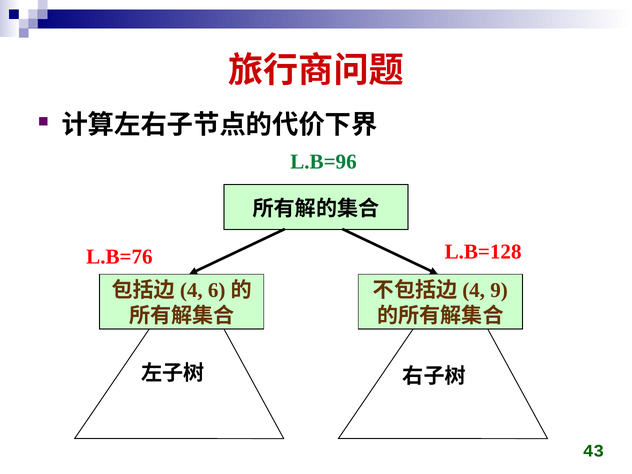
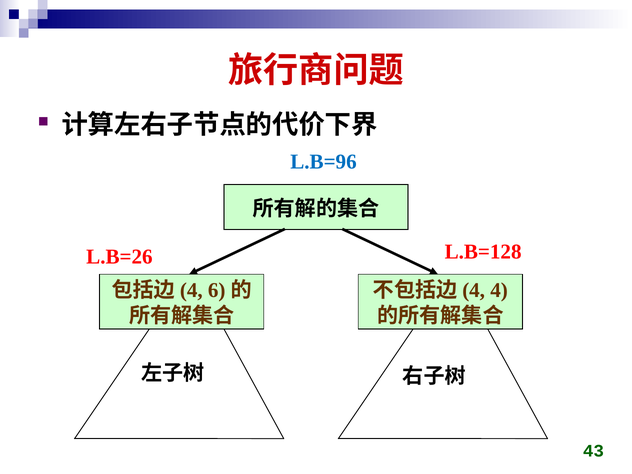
L.B=96 colour: green -> blue (324, 162)
L.B=76: L.B=76 -> L.B=26 (119, 257)
9: 9 -> 4 (499, 291)
